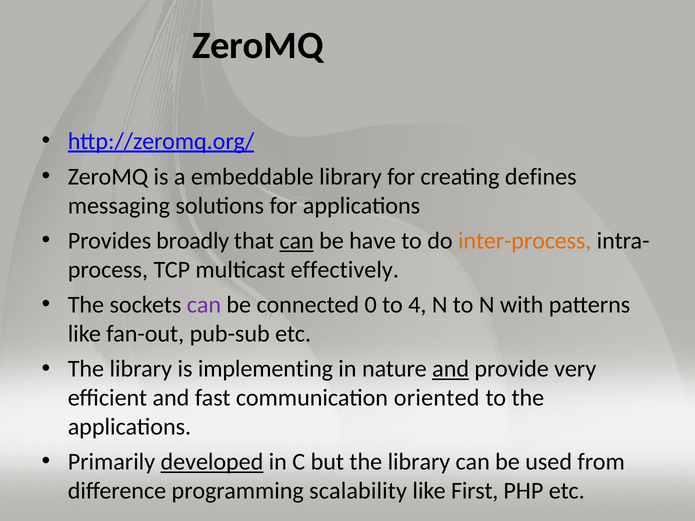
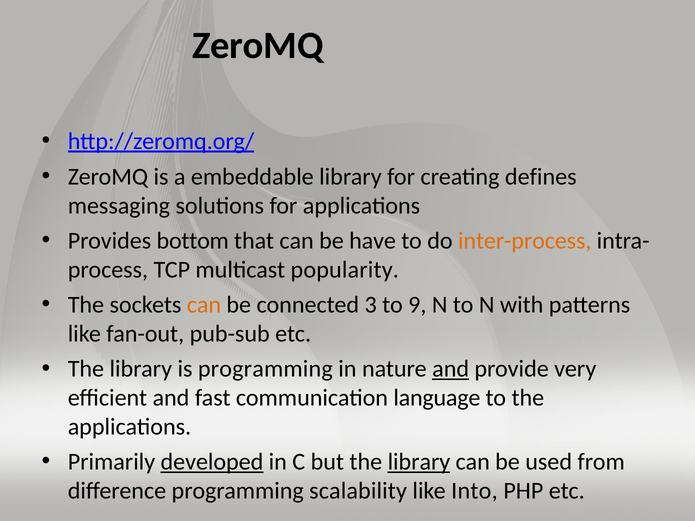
broadly: broadly -> bottom (193, 241)
can underline: present -> none (297, 241)
effectively: effectively -> popularity (345, 270)
can colour: purple -> orange (204, 305)
0: 0 -> 3 (371, 305)
4: 4 -> 9 (417, 305)
is implementing: implementing -> programming (265, 369)
oriented: oriented -> language (437, 398)
library underline: none -> present (419, 462)
First: First -> Into (474, 491)
